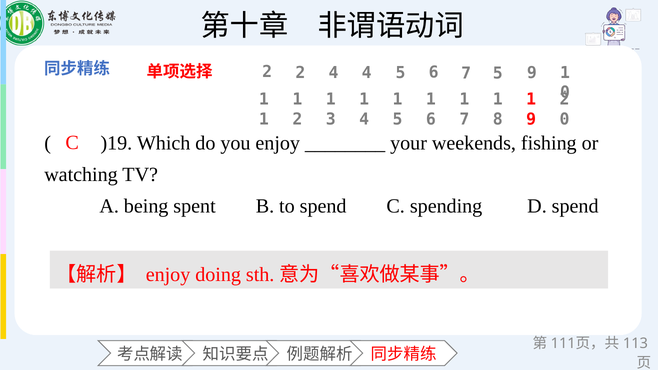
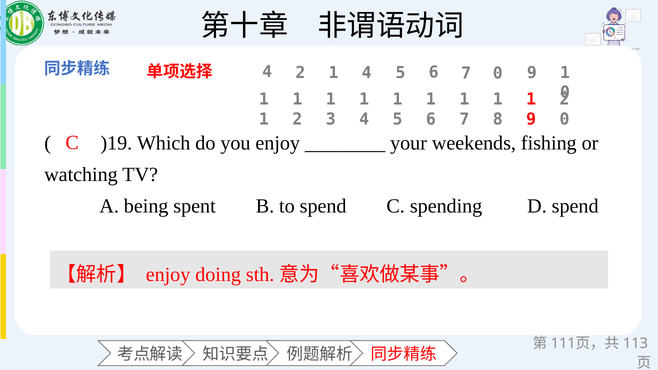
2: 2 -> 4 (267, 72)
4: 4 -> 1 (334, 73)
7 5: 5 -> 0 (498, 73)
